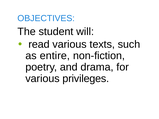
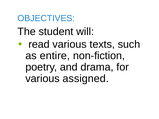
privileges: privileges -> assigned (86, 79)
